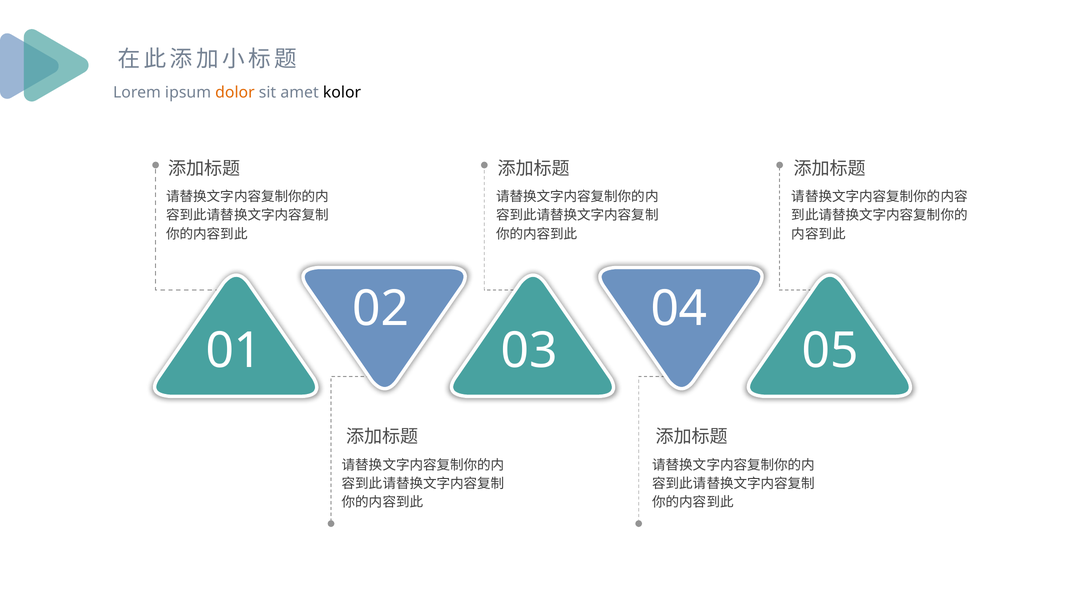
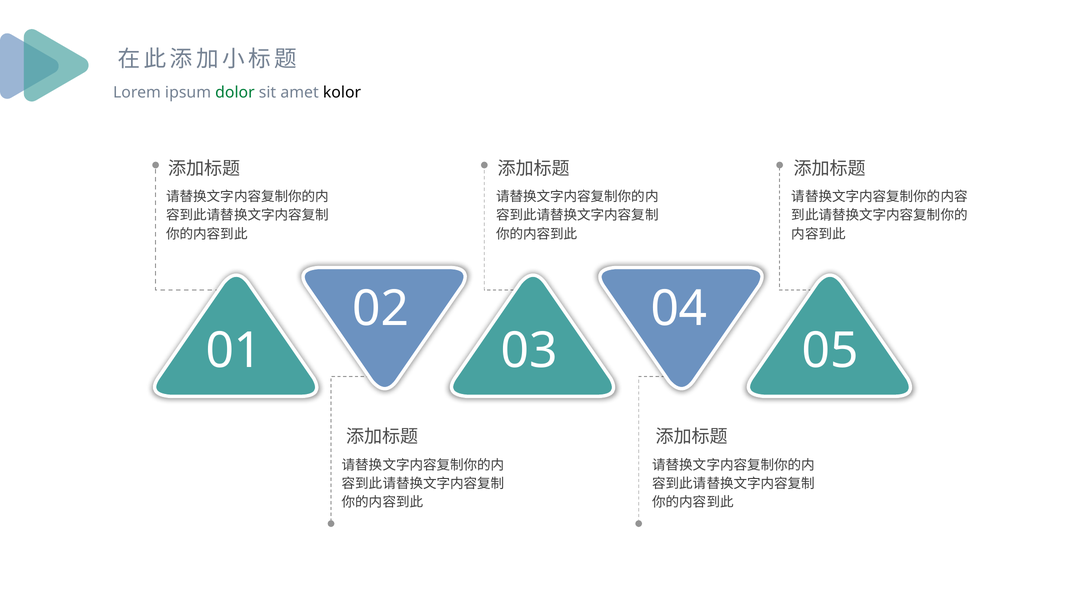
dolor colour: orange -> green (235, 92)
